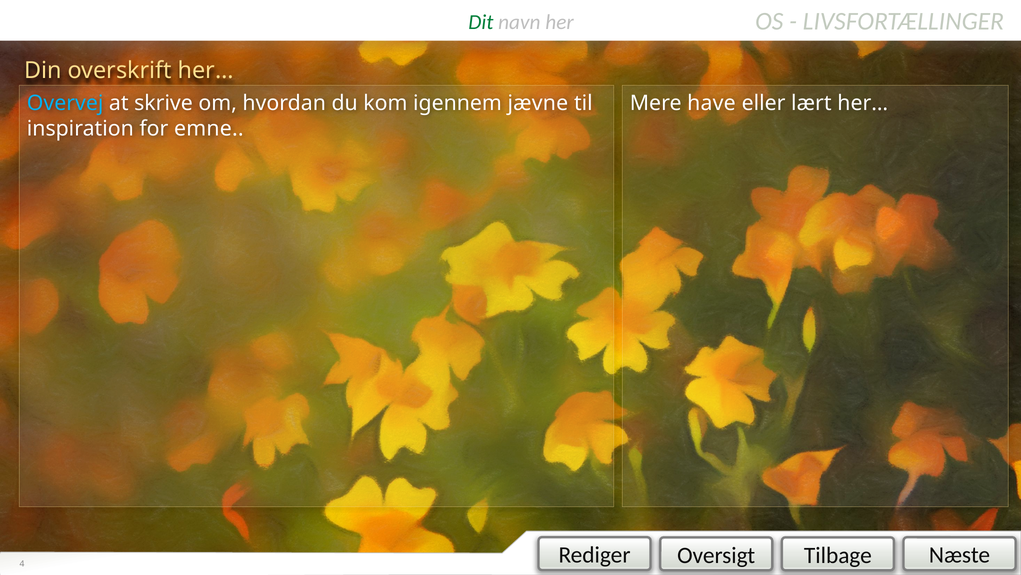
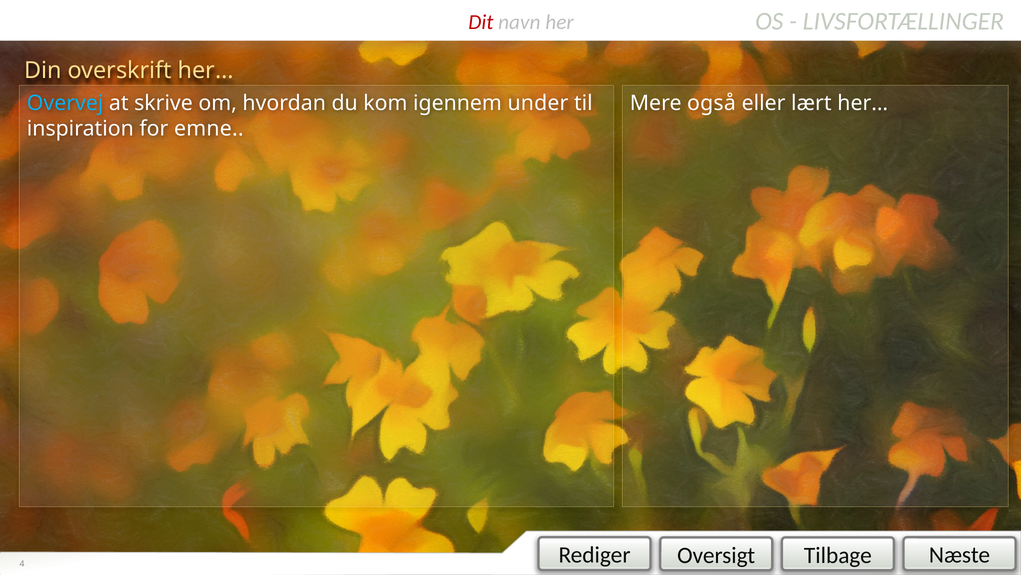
Dit colour: green -> red (481, 22)
jævne: jævne -> under (538, 103)
have: have -> også (711, 103)
